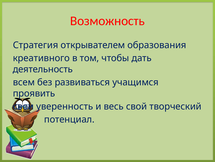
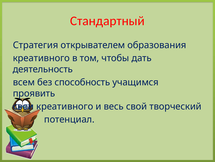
Возможность: Возможность -> Стандартный (107, 21)
развиваться: развиваться -> способность (82, 82)
свои уверенность: уверенность -> креативного (65, 106)
